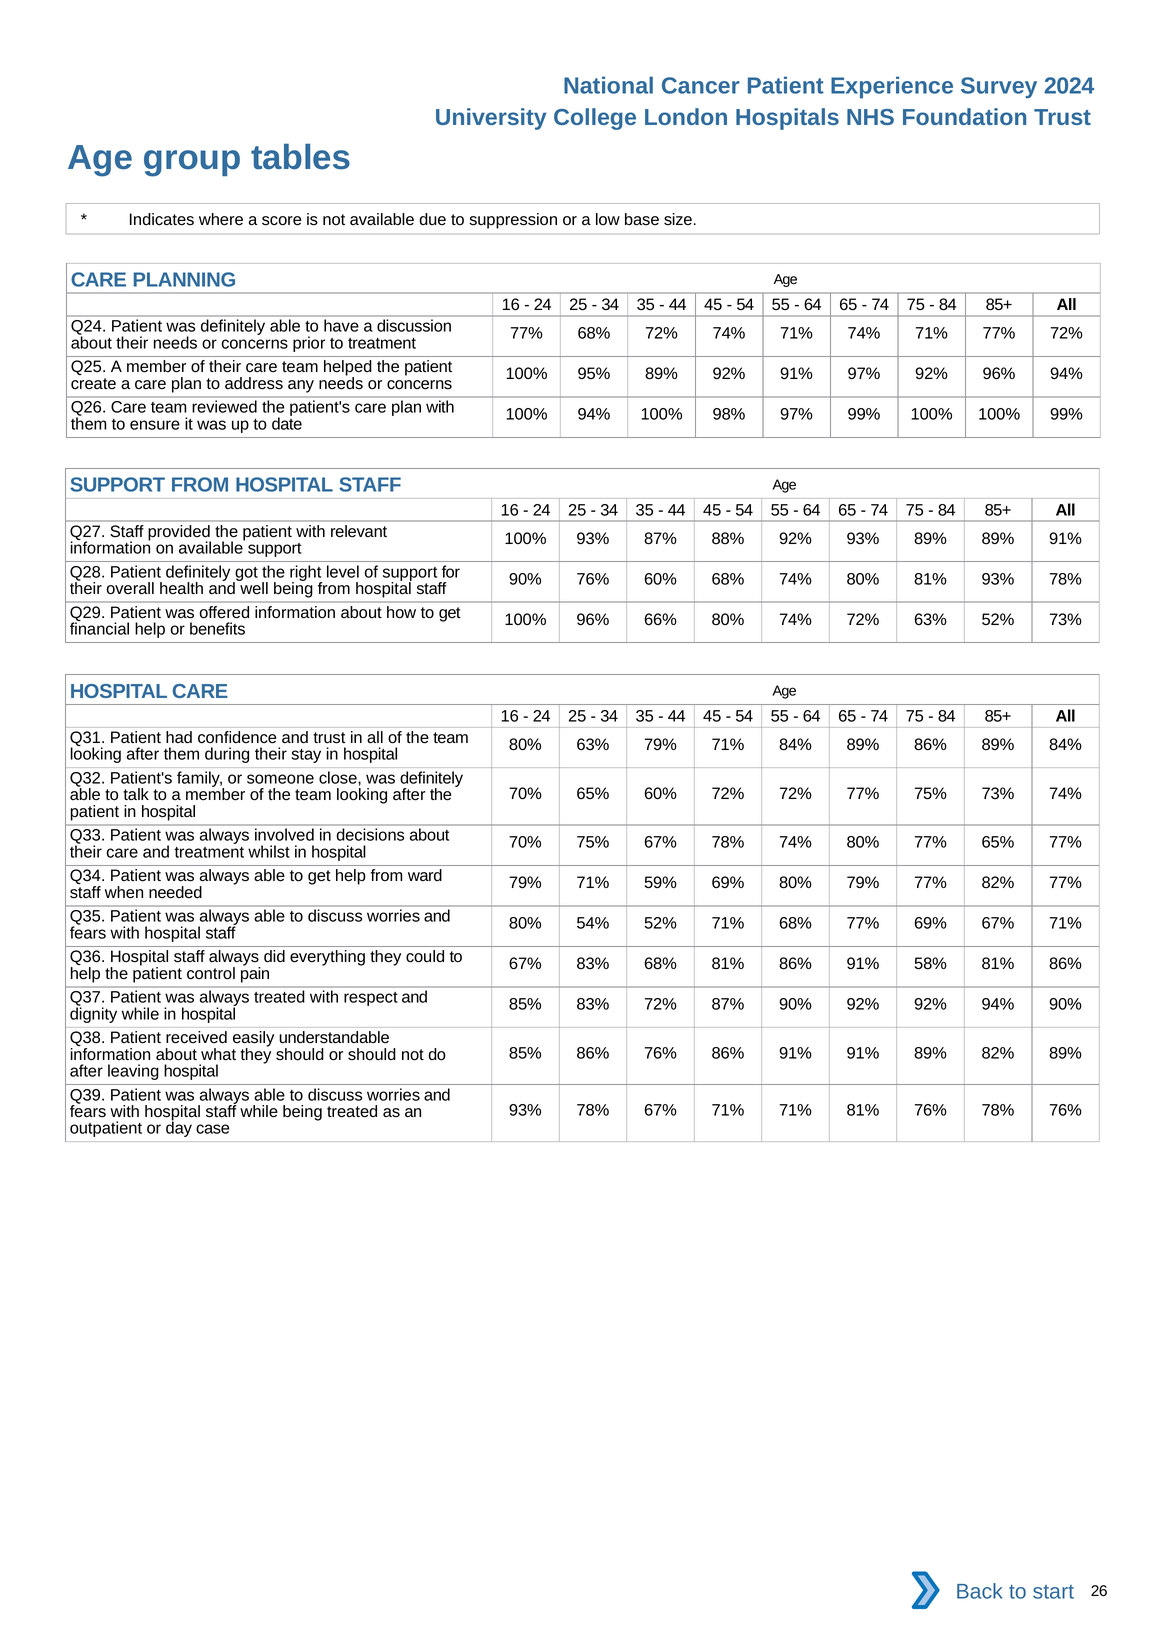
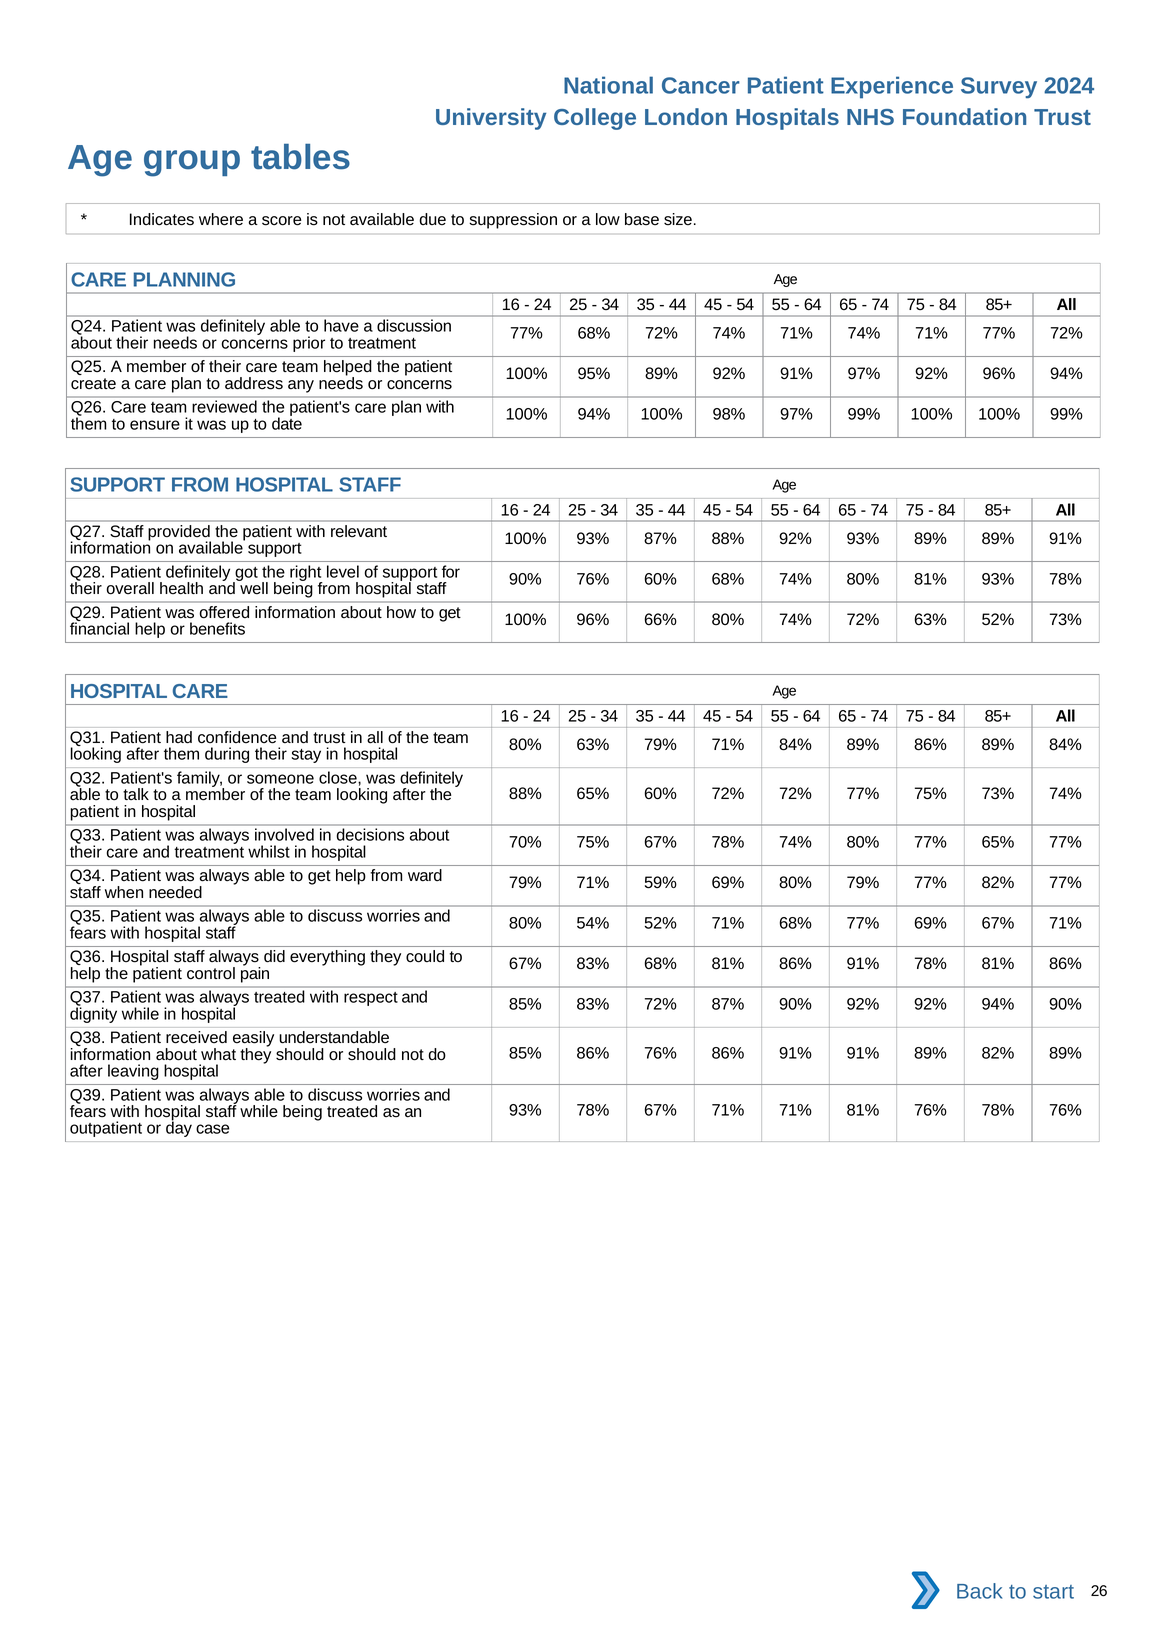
70%: 70% -> 88% (525, 794)
91% 58%: 58% -> 78% (930, 964)
